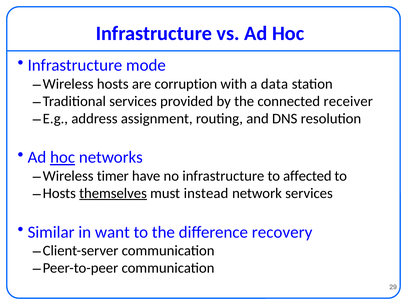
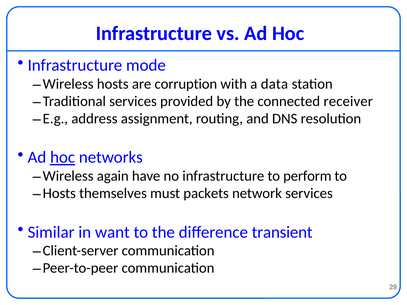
timer: timer -> again (113, 176)
affected: affected -> perform (307, 176)
themselves underline: present -> none (113, 193)
instead: instead -> packets (206, 193)
recovery: recovery -> transient (282, 232)
